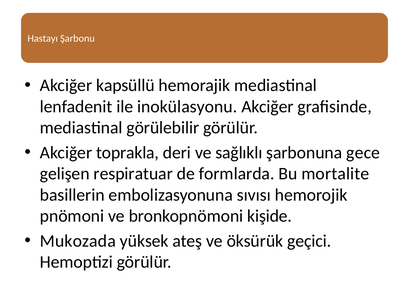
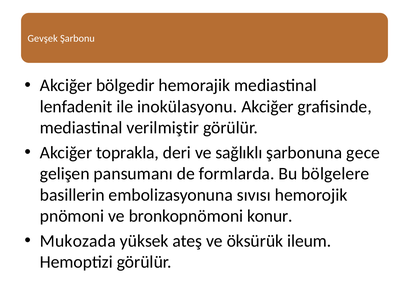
Hastayı: Hastayı -> Gevşek (43, 39)
kapsüllü: kapsüllü -> bölgedir (125, 85)
görülebilir: görülebilir -> verilmiştir (163, 128)
respiratuar: respiratuar -> pansumanı (133, 174)
mortalite: mortalite -> bölgelere (335, 174)
kişide: kişide -> konur (270, 216)
geçici: geçici -> ileum (309, 241)
